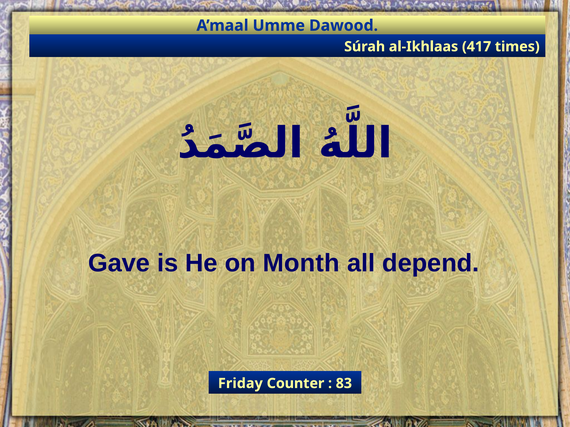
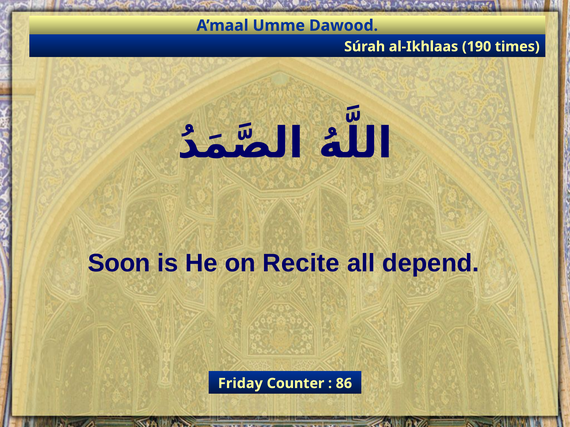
417: 417 -> 190 (477, 47)
Gave: Gave -> Soon (119, 263)
Month: Month -> Recite (301, 263)
83: 83 -> 86 (344, 384)
